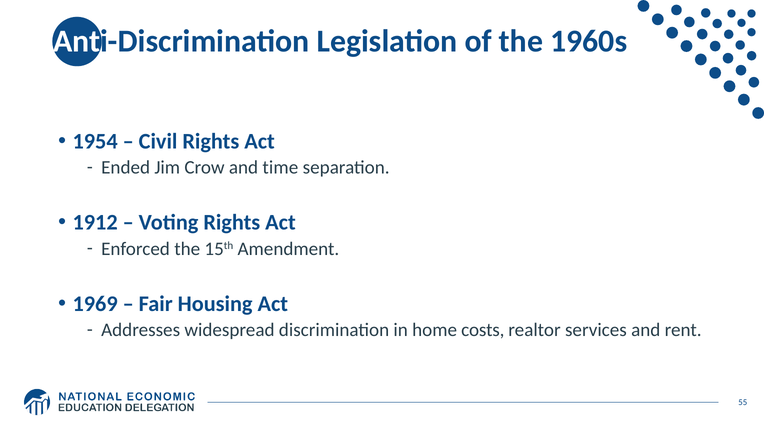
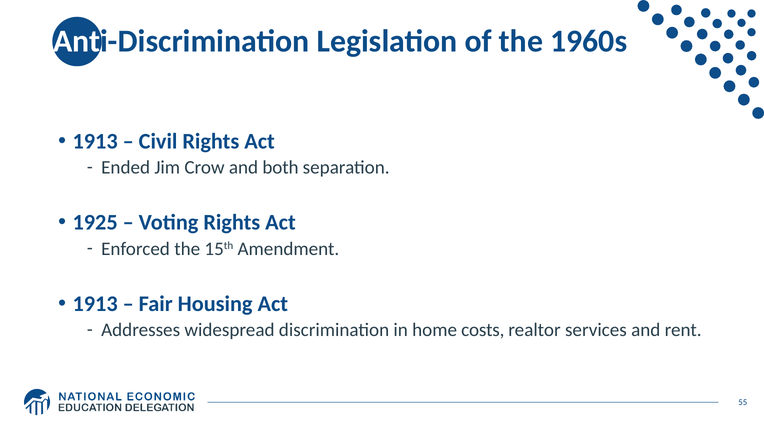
1954: 1954 -> 1913 (95, 141)
time: time -> both (280, 167)
1912: 1912 -> 1925 (95, 222)
1969: 1969 -> 1913 (95, 304)
